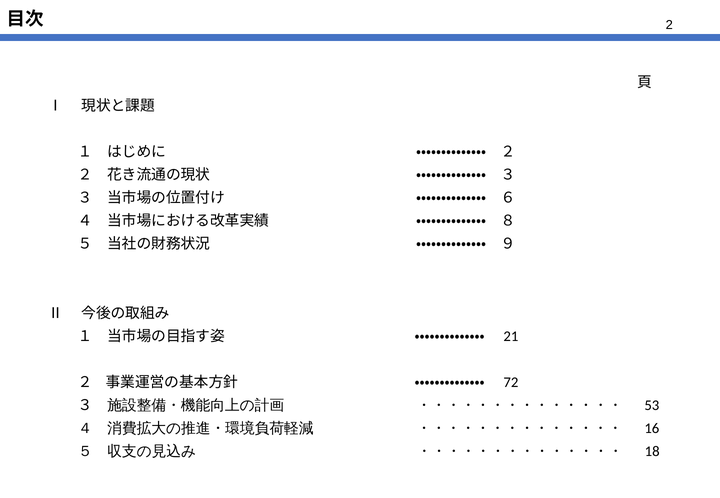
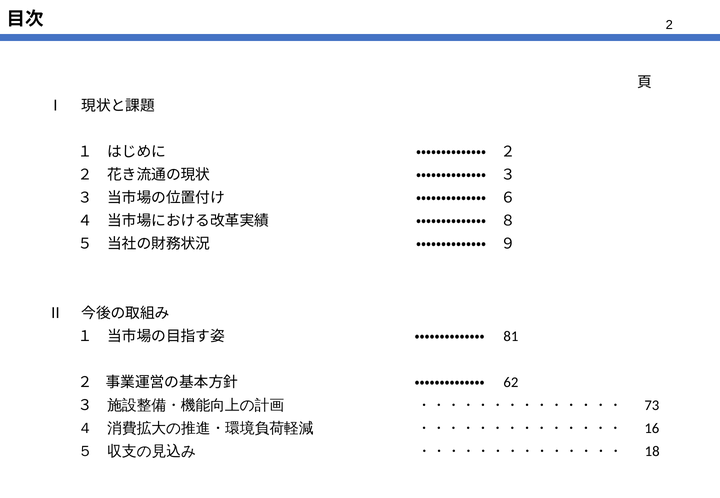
21: 21 -> 81 (511, 337)
72: 72 -> 62 (511, 383)
53: 53 -> 73 (652, 406)
